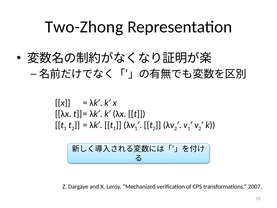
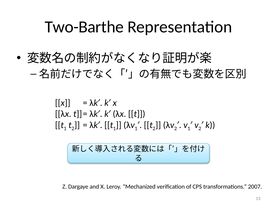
Two-Zhong: Two-Zhong -> Two-Barthe (84, 27)
